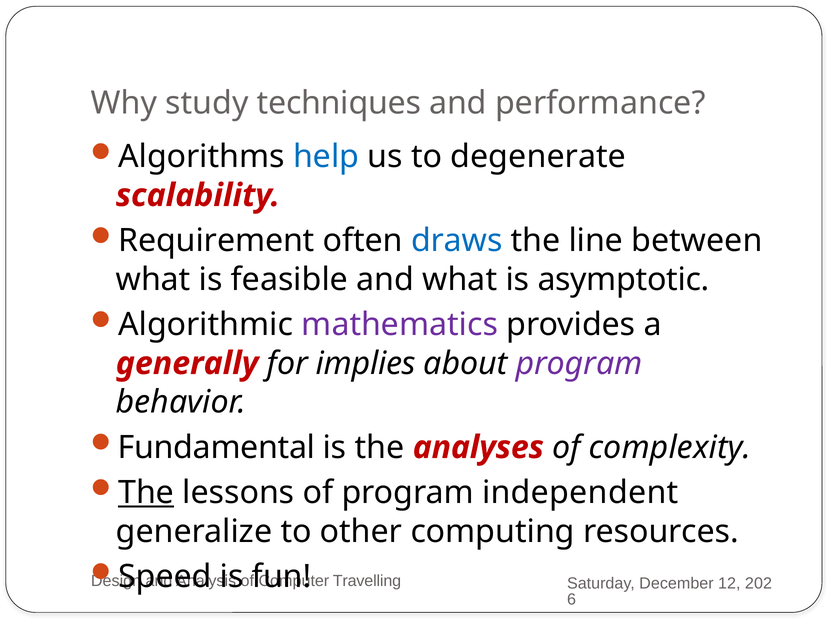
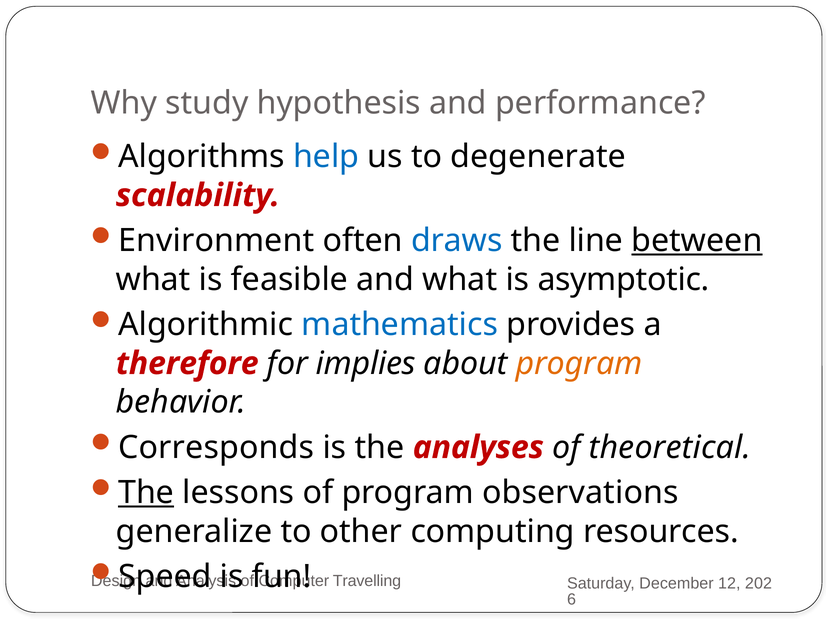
techniques: techniques -> hypothesis (339, 103)
Requirement: Requirement -> Environment (216, 241)
between underline: none -> present (697, 241)
mathematics colour: purple -> blue (400, 325)
generally: generally -> therefore (187, 363)
program colour: purple -> orange (579, 363)
Fundamental: Fundamental -> Corresponds (216, 447)
complexity: complexity -> theoretical (670, 447)
independent: independent -> observations (580, 493)
